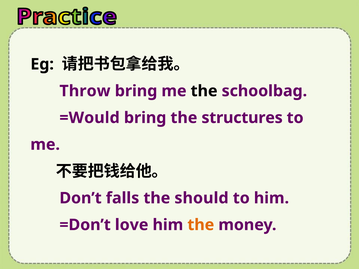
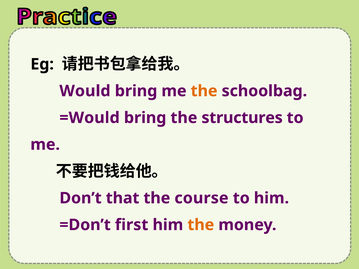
Throw: Throw -> Would (85, 91)
the colour: black -> orange (204, 91)
falls: falls -> that (123, 198)
should: should -> course (201, 198)
love: love -> first (132, 225)
